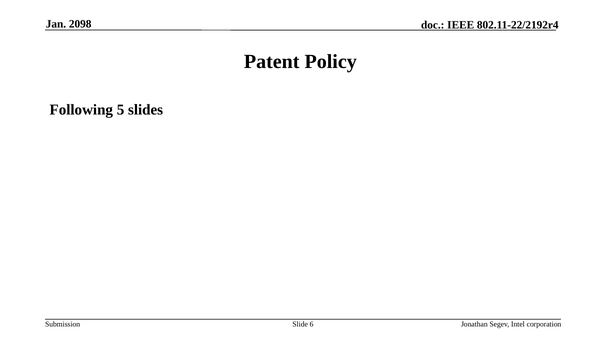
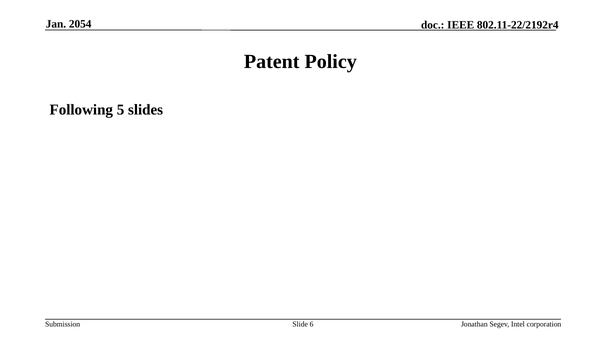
2098: 2098 -> 2054 (80, 24)
